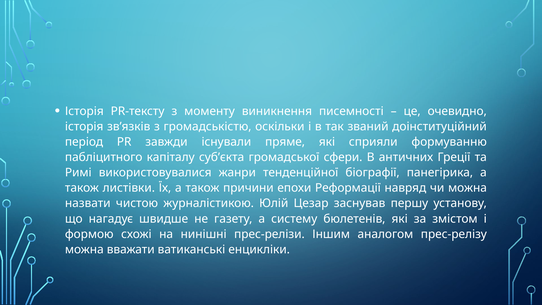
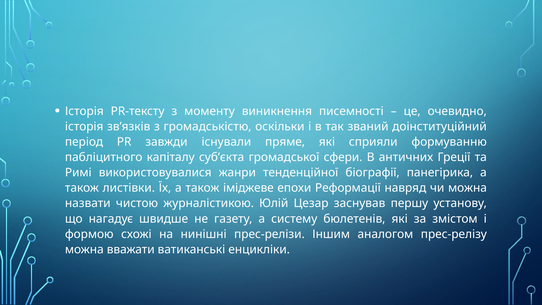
причини: причини -> іміджеве (248, 188)
